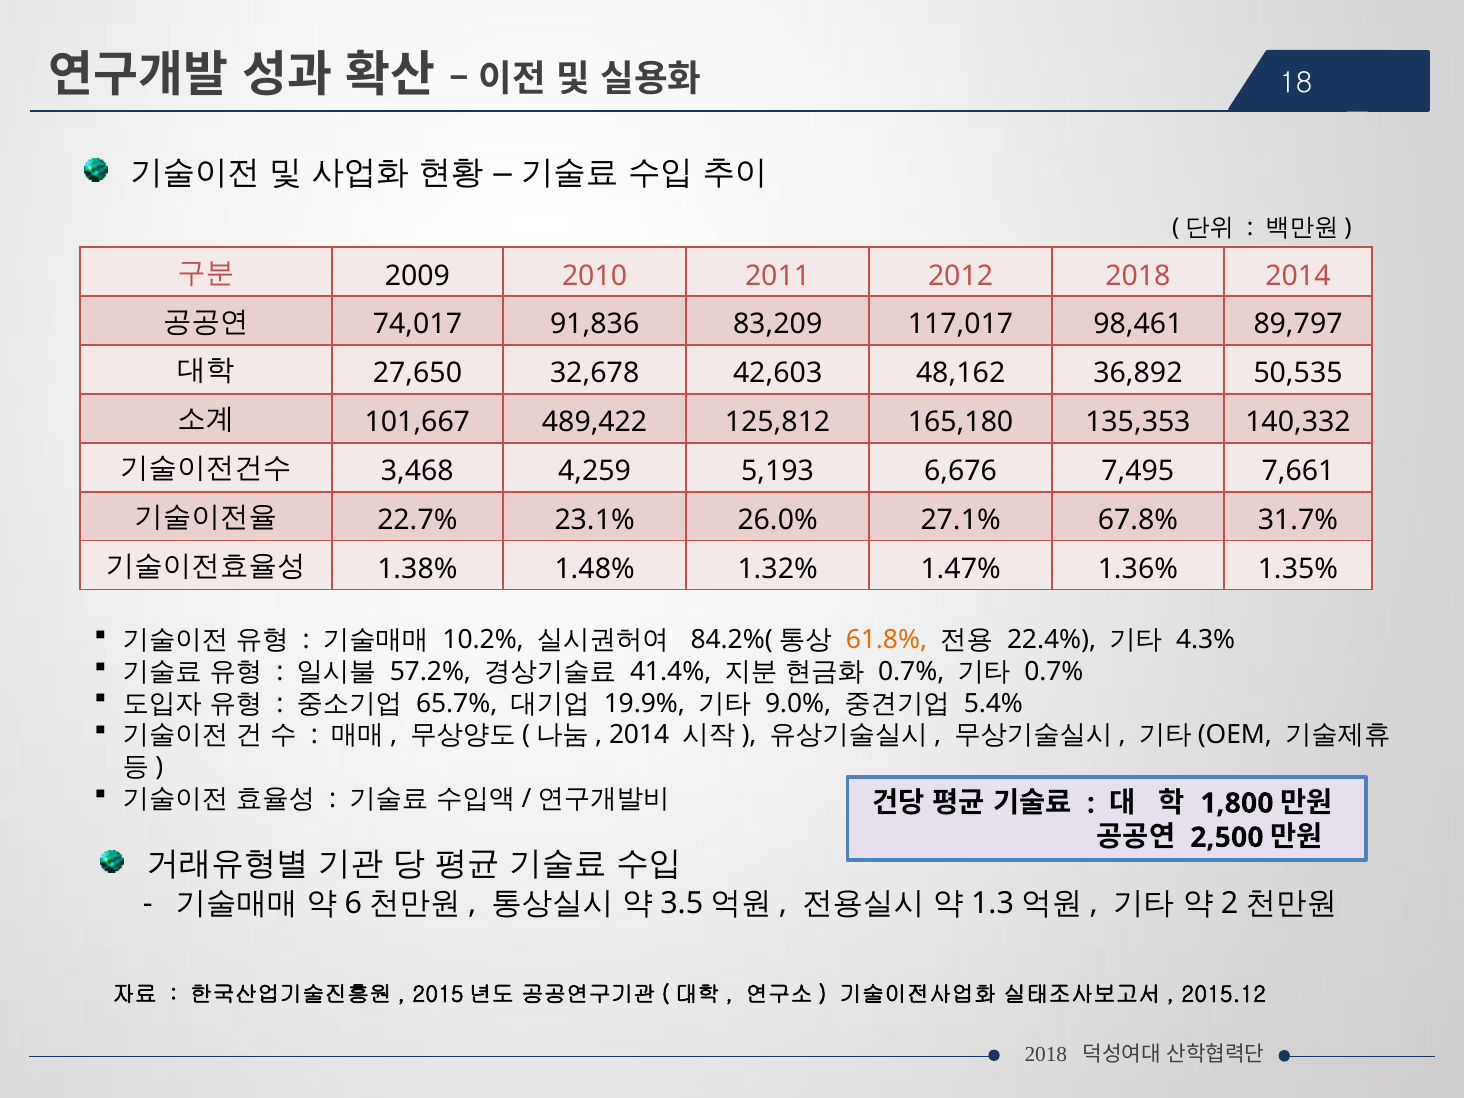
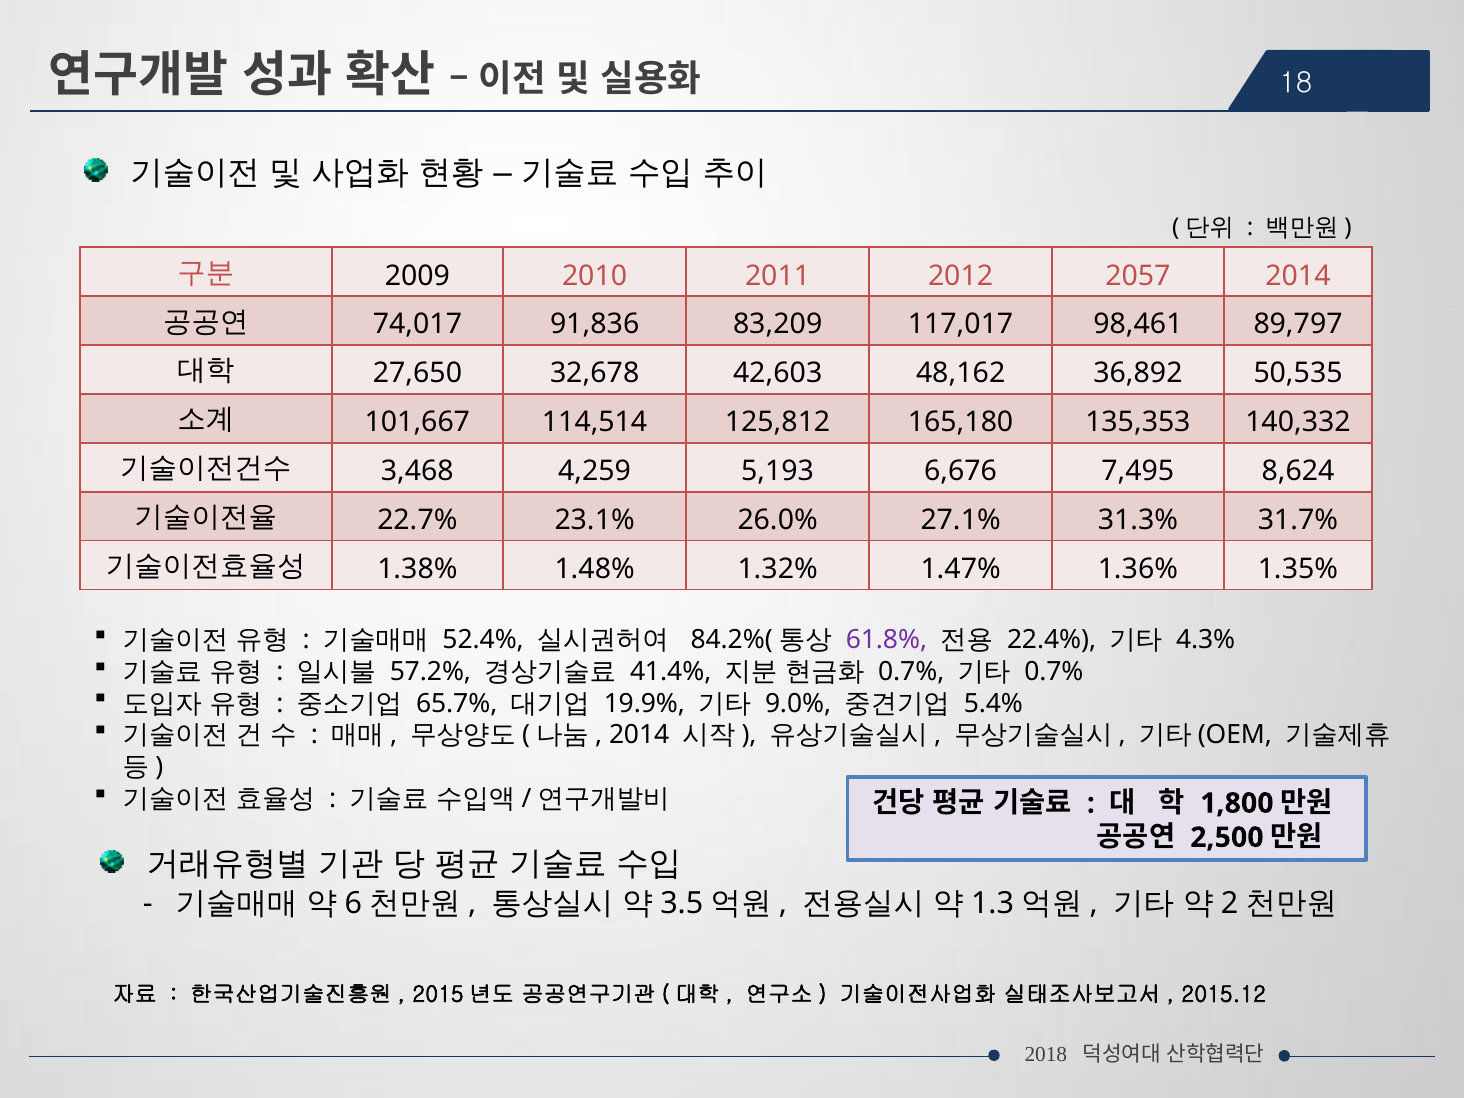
2012 2018: 2018 -> 2057 (1138, 276)
489,422: 489,422 -> 114,514 (595, 422)
7,661: 7,661 -> 8,624 (1298, 471)
67.8%: 67.8% -> 31.3% (1138, 520)
10.2%: 10.2% -> 52.4% (483, 640)
61.8% colour: orange -> purple (886, 640)
